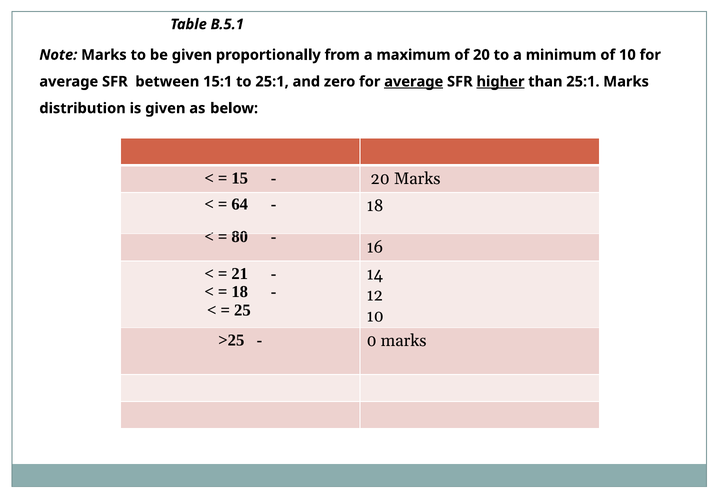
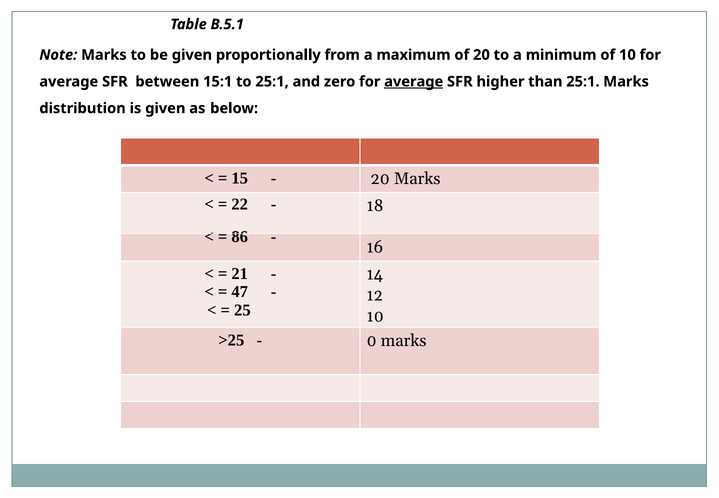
higher underline: present -> none (501, 82)
64: 64 -> 22 (240, 204)
80: 80 -> 86 (240, 237)
18: 18 -> 47 (240, 292)
